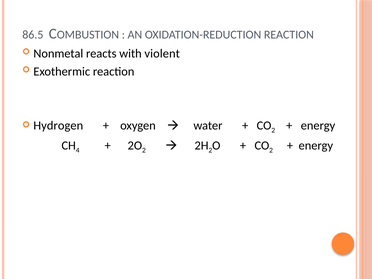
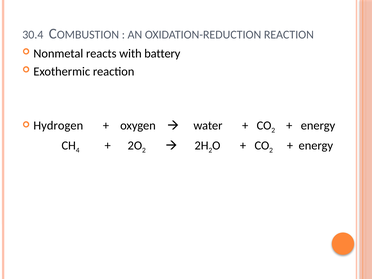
86.5: 86.5 -> 30.4 (33, 35)
violent: violent -> battery (162, 54)
